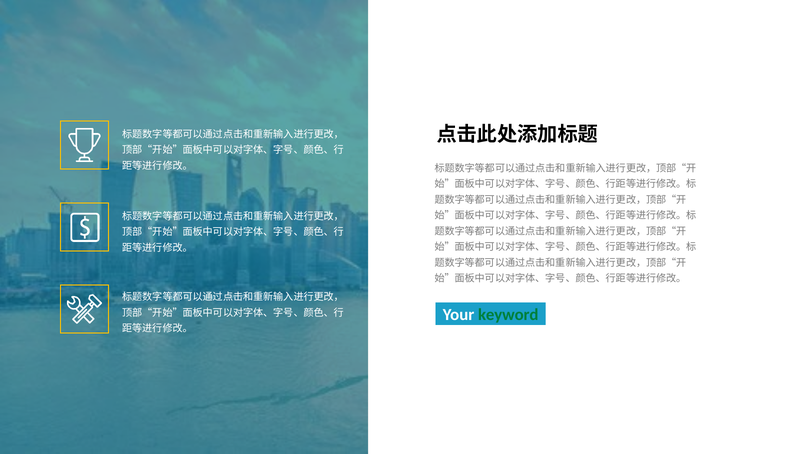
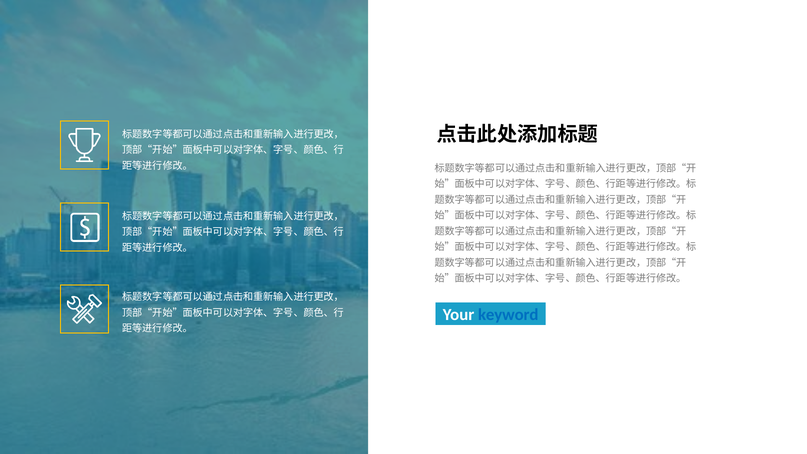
keyword colour: green -> blue (508, 315)
